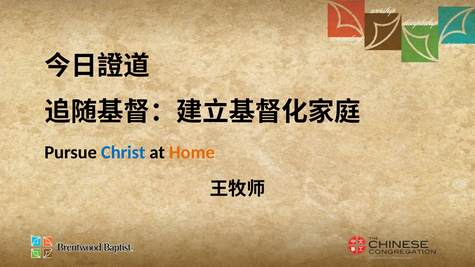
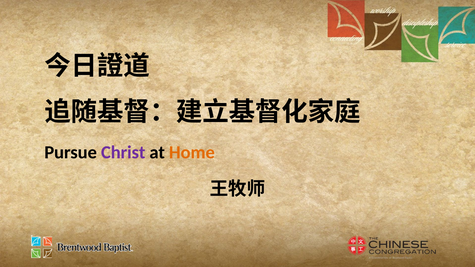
Christ colour: blue -> purple (123, 153)
